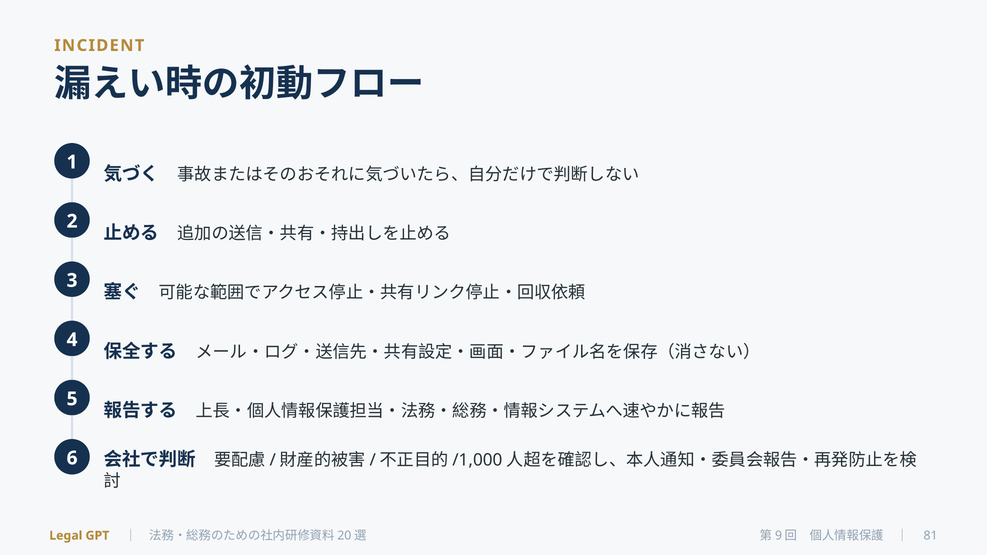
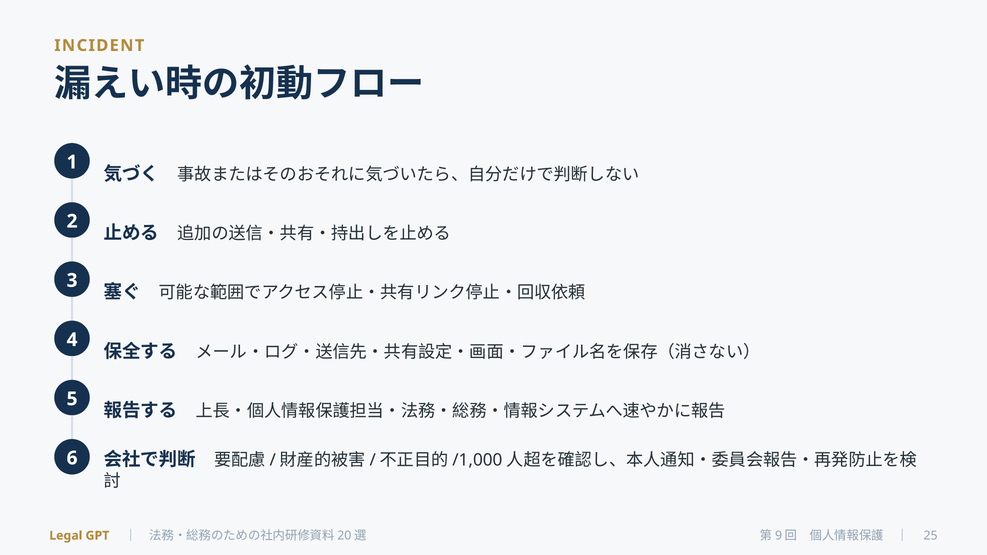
81: 81 -> 25 (931, 536)
